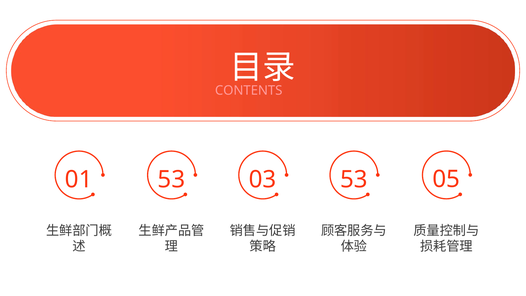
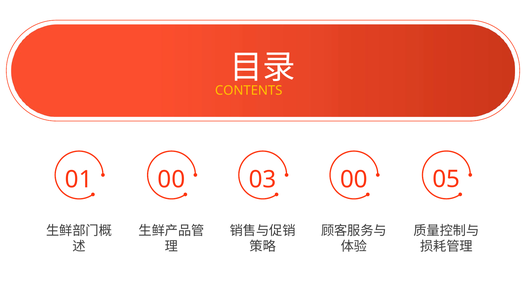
CONTENTS colour: pink -> yellow (249, 90)
01 53: 53 -> 00 (171, 179)
03 53: 53 -> 00 (354, 179)
